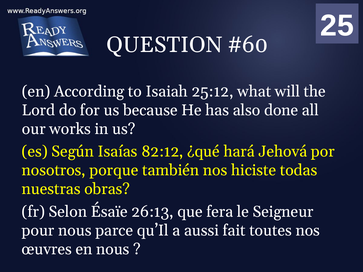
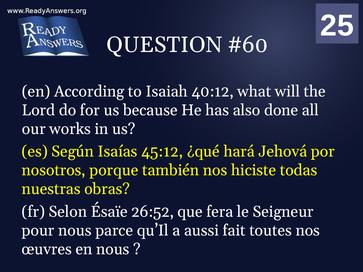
25:12: 25:12 -> 40:12 (213, 91)
82:12: 82:12 -> 45:12 (162, 152)
26:13: 26:13 -> 26:52 (153, 212)
